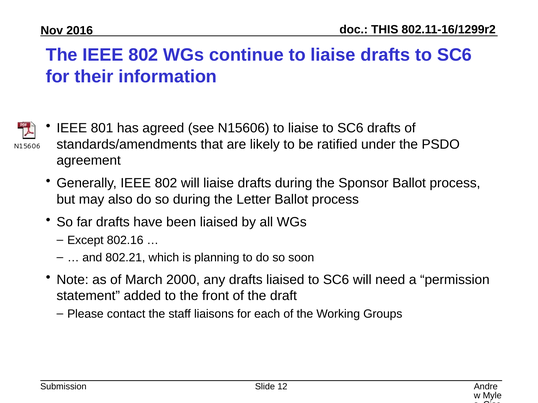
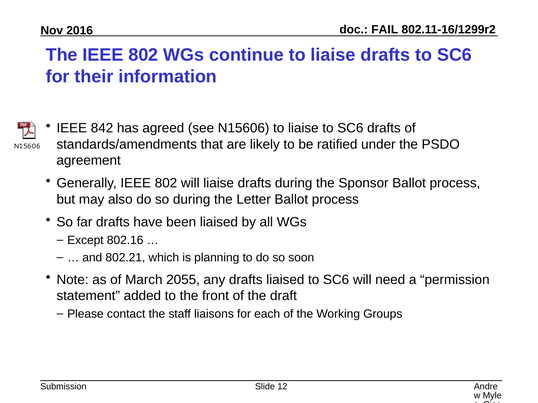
THIS: THIS -> FAIL (385, 30)
801: 801 -> 842 (102, 128)
2000: 2000 -> 2055 (183, 280)
